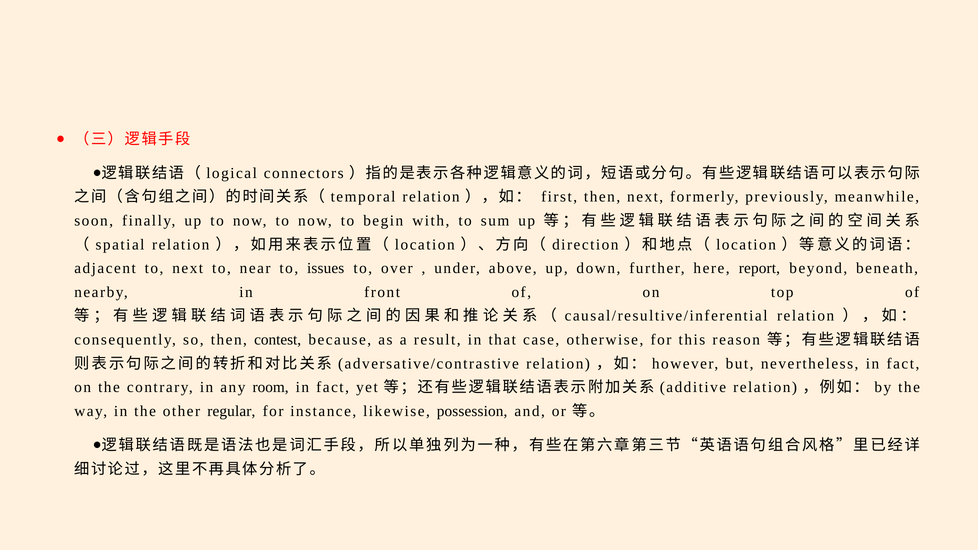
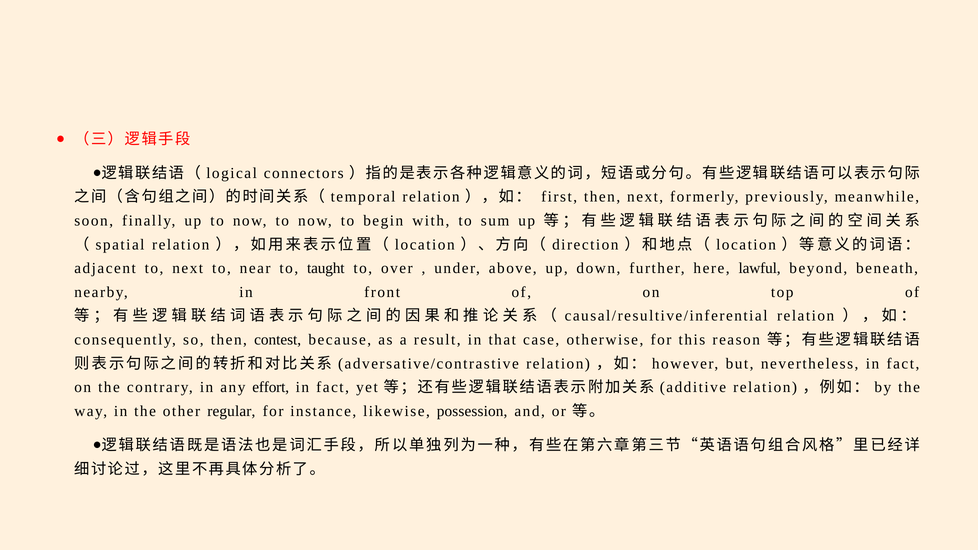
issues: issues -> taught (326, 268)
report: report -> lawful (760, 268)
room: room -> effort (271, 387)
